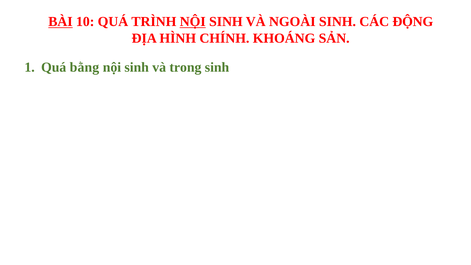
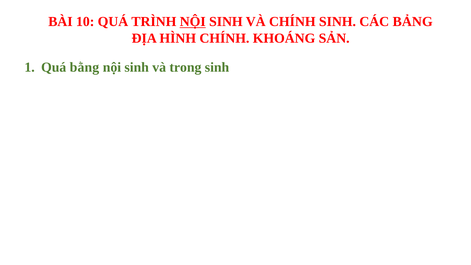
BÀI underline: present -> none (60, 22)
VÀ NGOÀI: NGOÀI -> CHÍNH (292, 22)
ĐỘNG: ĐỘNG -> BẢNG (413, 22)
